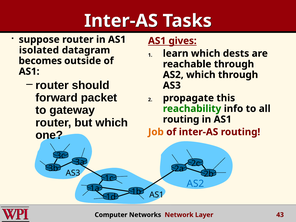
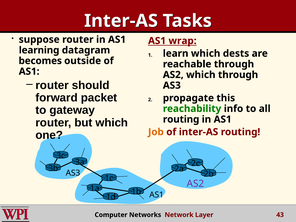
gives: gives -> wrap (183, 41)
isolated: isolated -> learning (39, 50)
AS2 colour: blue -> purple (195, 184)
